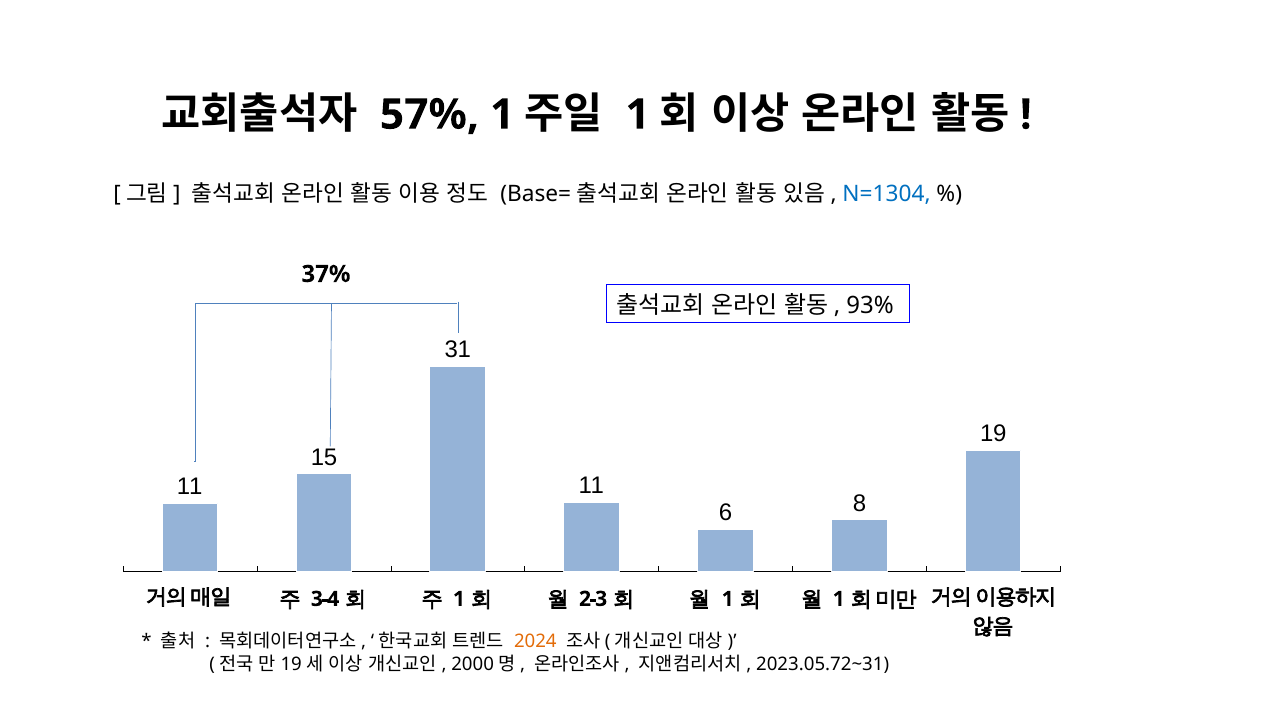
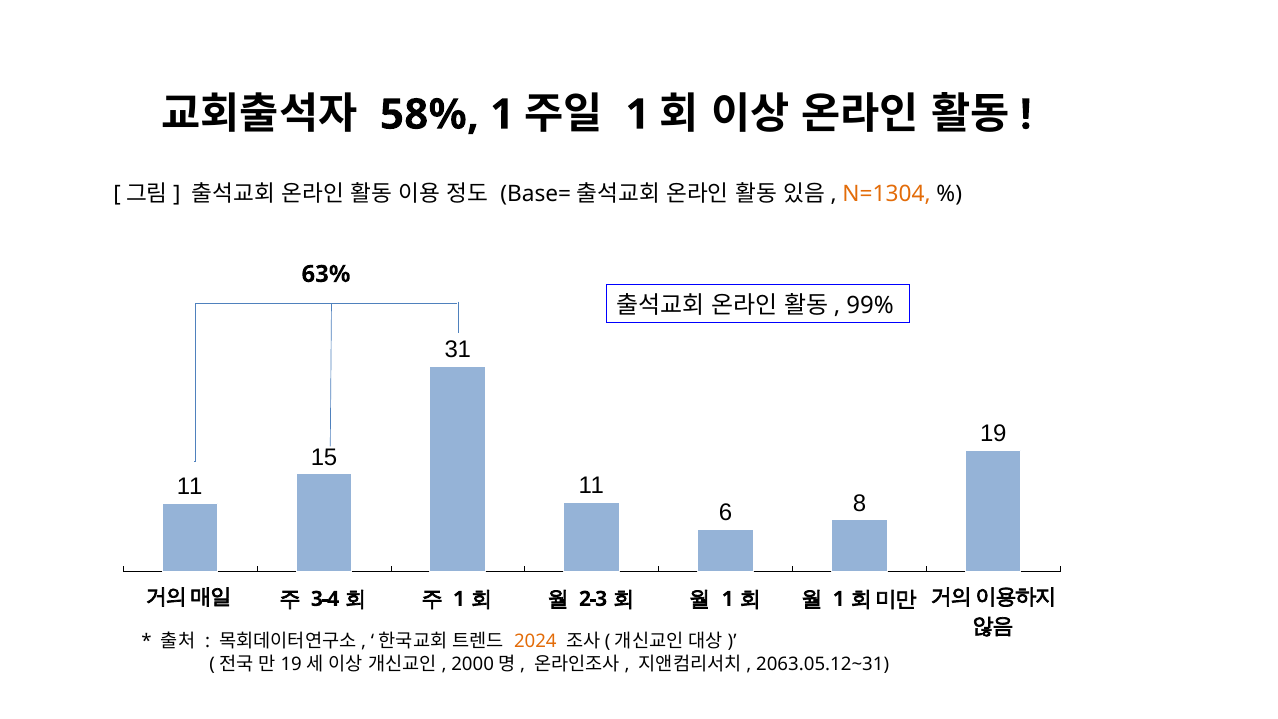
57%: 57% -> 58% (429, 115)
N=1304 colour: blue -> orange (886, 194)
37%: 37% -> 63% (326, 274)
93%: 93% -> 99% (870, 305)
2023.05.72~31: 2023.05.72~31 -> 2063.05.12~31 (823, 664)
